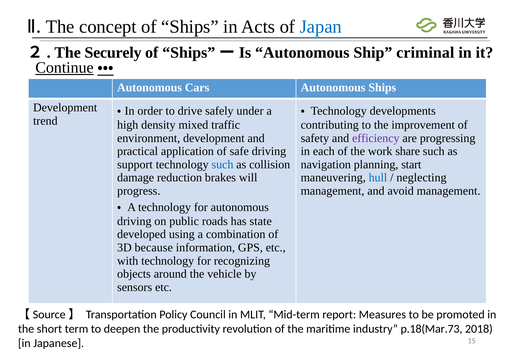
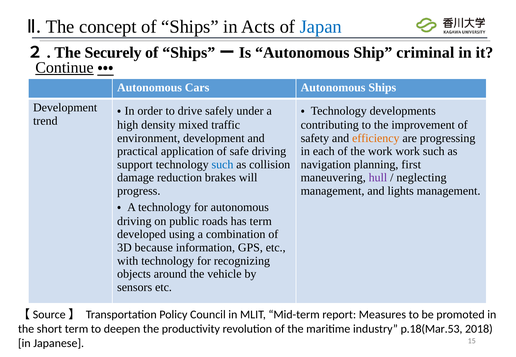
efficiency colour: purple -> orange (376, 138)
work share: share -> work (408, 151)
start: start -> first (411, 165)
hull colour: blue -> purple (378, 178)
avoid: avoid -> lights (401, 191)
has state: state -> term (261, 221)
p.18(Mar.73: p.18(Mar.73 -> p.18(Mar.53 (431, 329)
